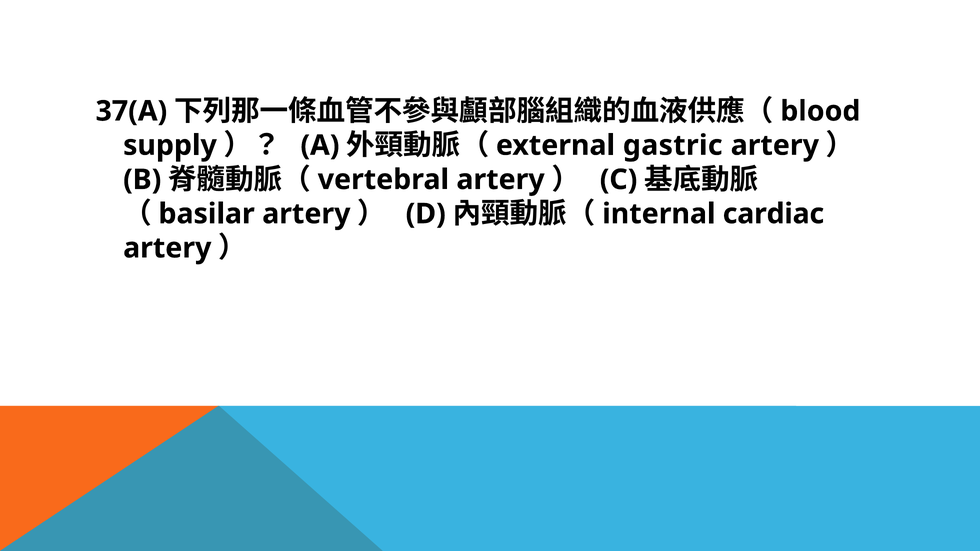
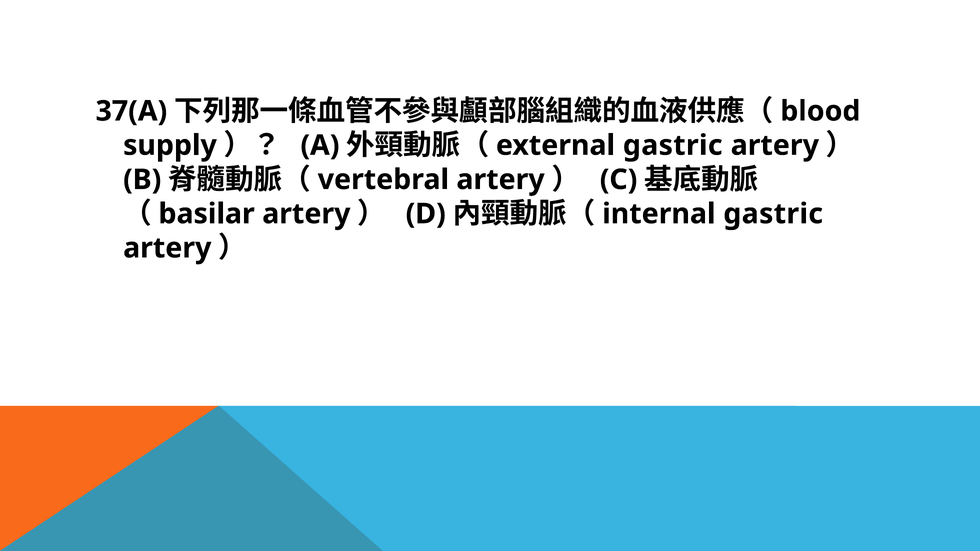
cardiac: cardiac -> gastric (773, 214)
